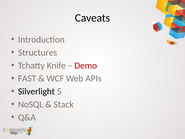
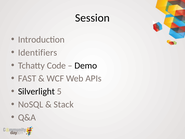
Caveats: Caveats -> Session (92, 18)
Structures: Structures -> Identifiers (38, 52)
Knife: Knife -> Code (56, 65)
Demo colour: red -> black (86, 65)
